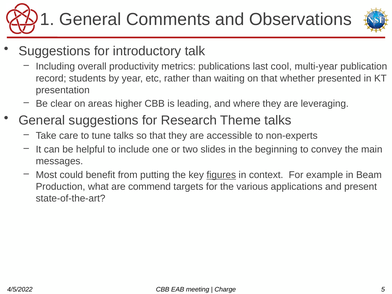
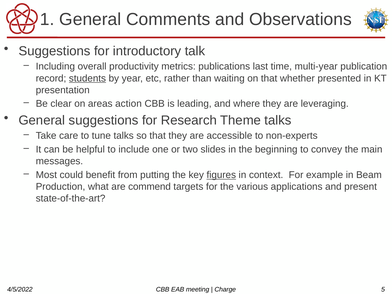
cool: cool -> time (281, 67)
students underline: none -> present (87, 78)
higher: higher -> action (128, 104)
